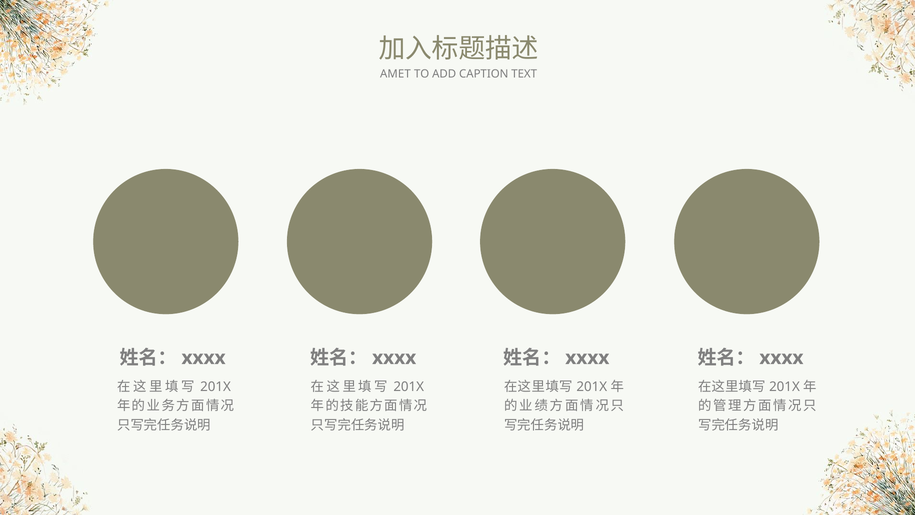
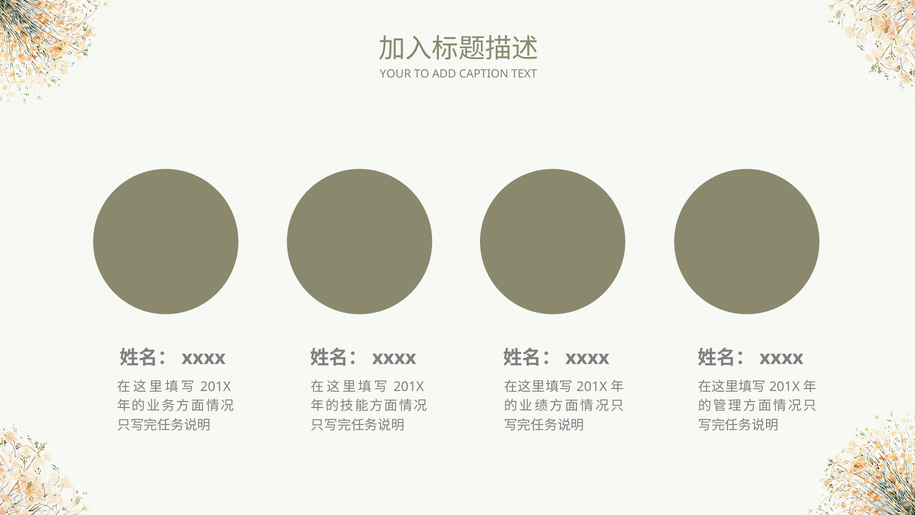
AMET: AMET -> YOUR (395, 74)
